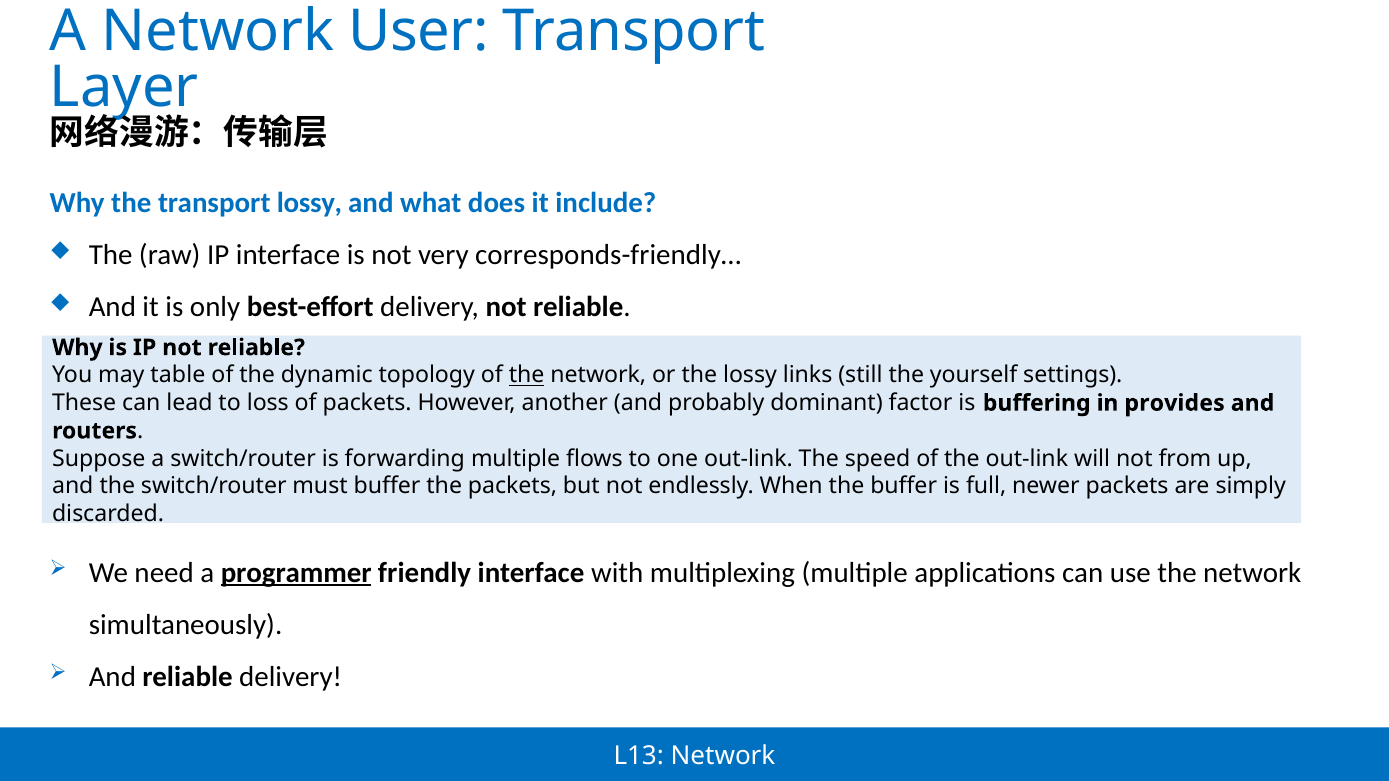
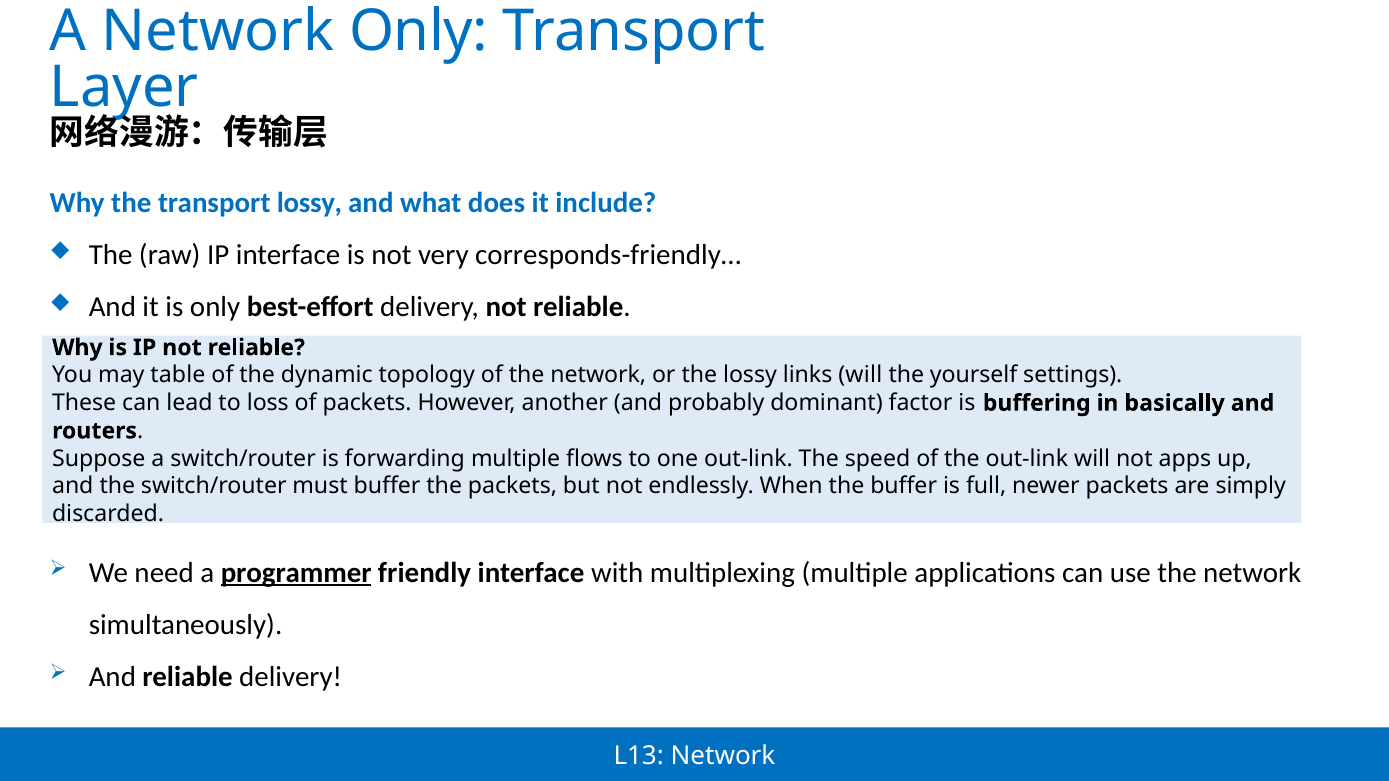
Network User: User -> Only (419, 31)
the underline: present -> none (527, 375)
links still: still -> will (860, 375)
provides: provides -> basically (1175, 403)
from: from -> apps (1185, 459)
